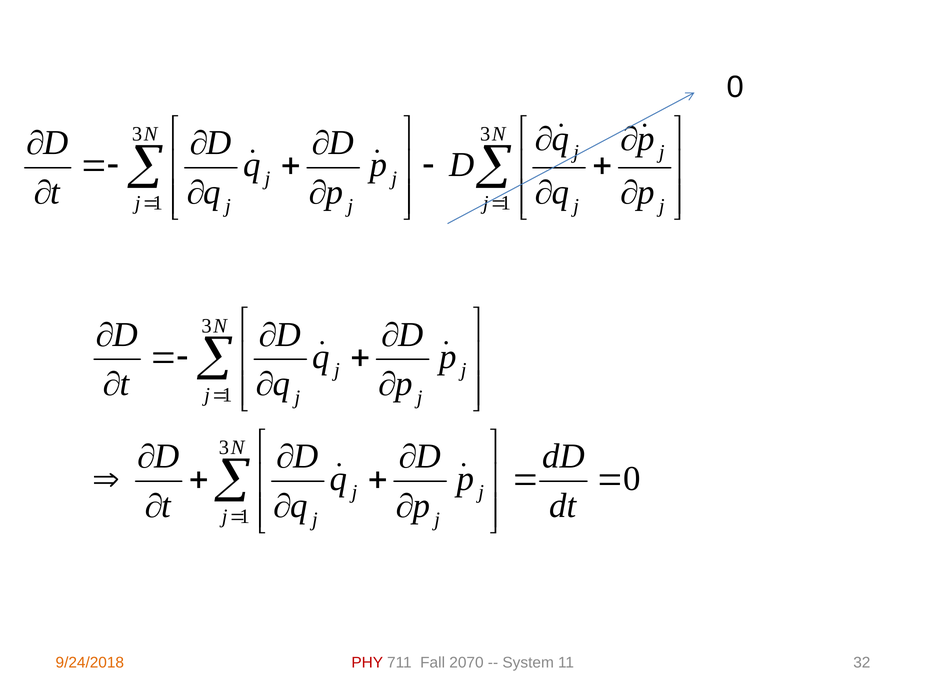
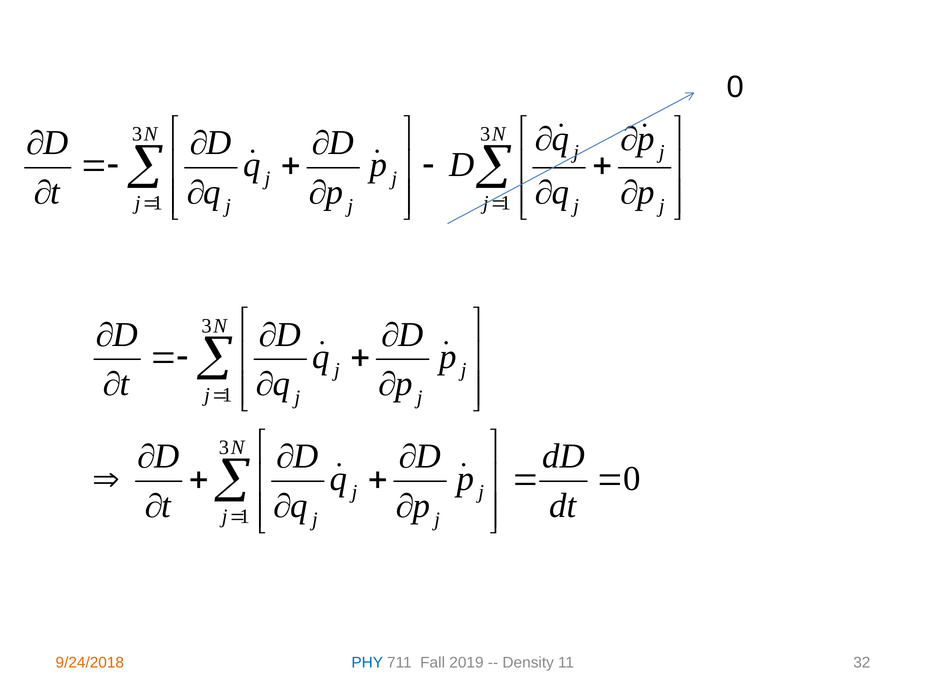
PHY colour: red -> blue (367, 663)
2070: 2070 -> 2019 (466, 663)
System: System -> Density (528, 663)
